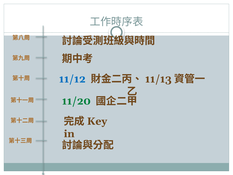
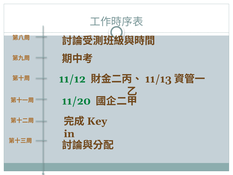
11/12 colour: blue -> green (72, 79)
